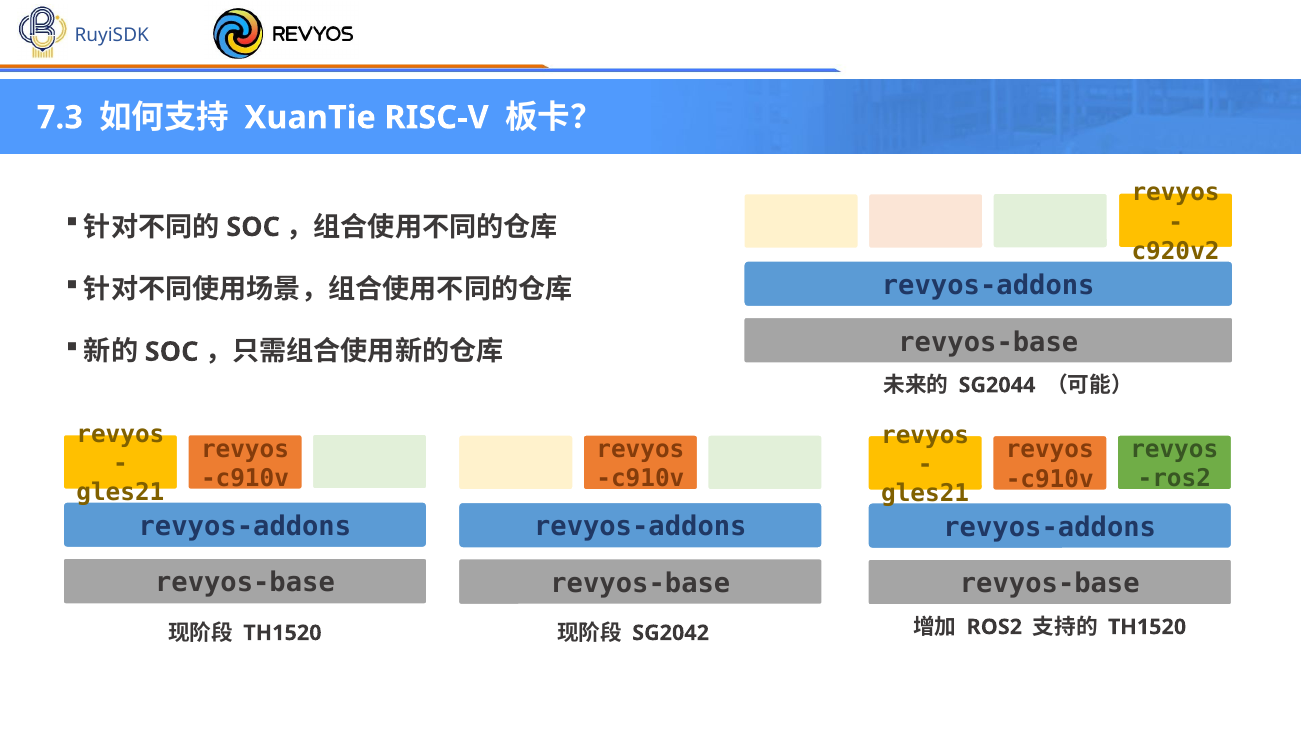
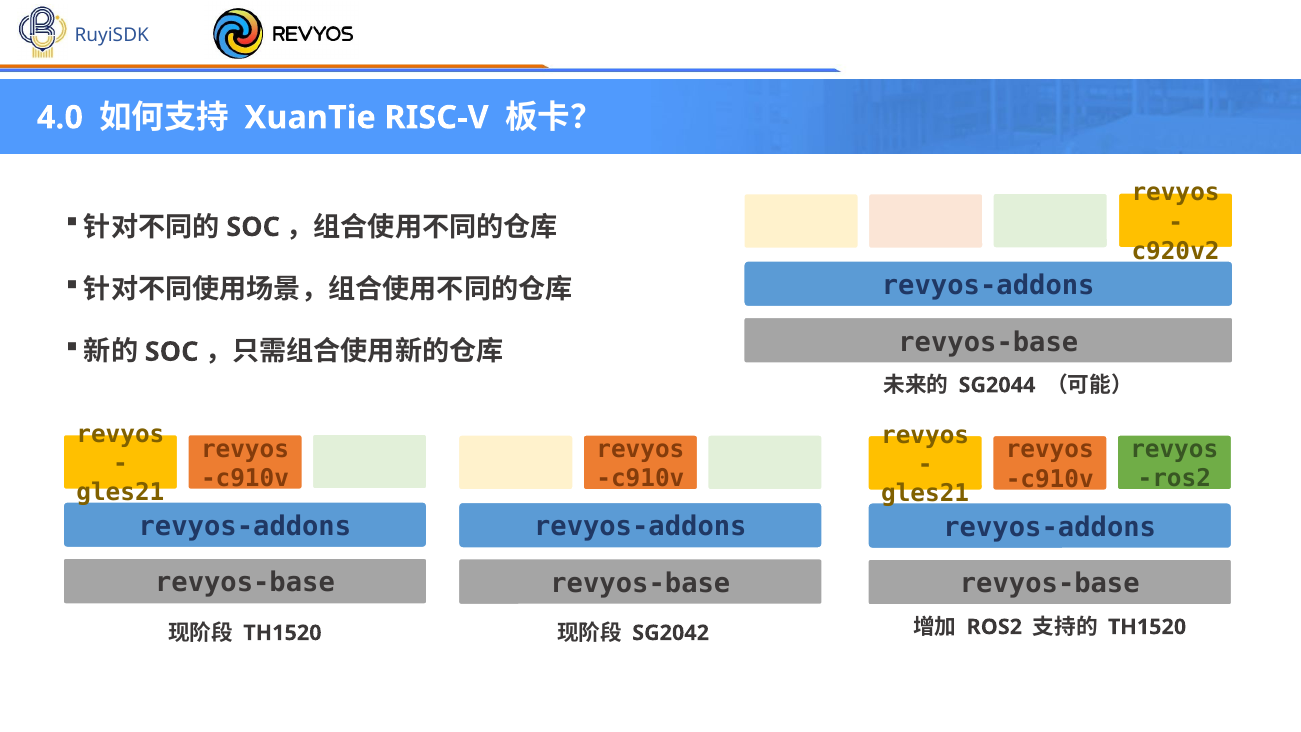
7.3: 7.3 -> 4.0 (60, 118)
